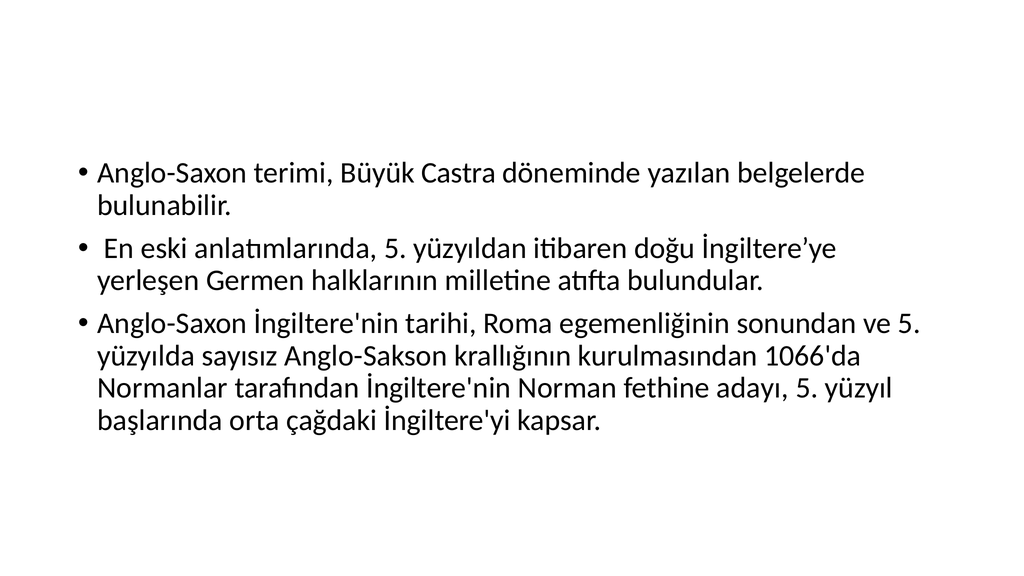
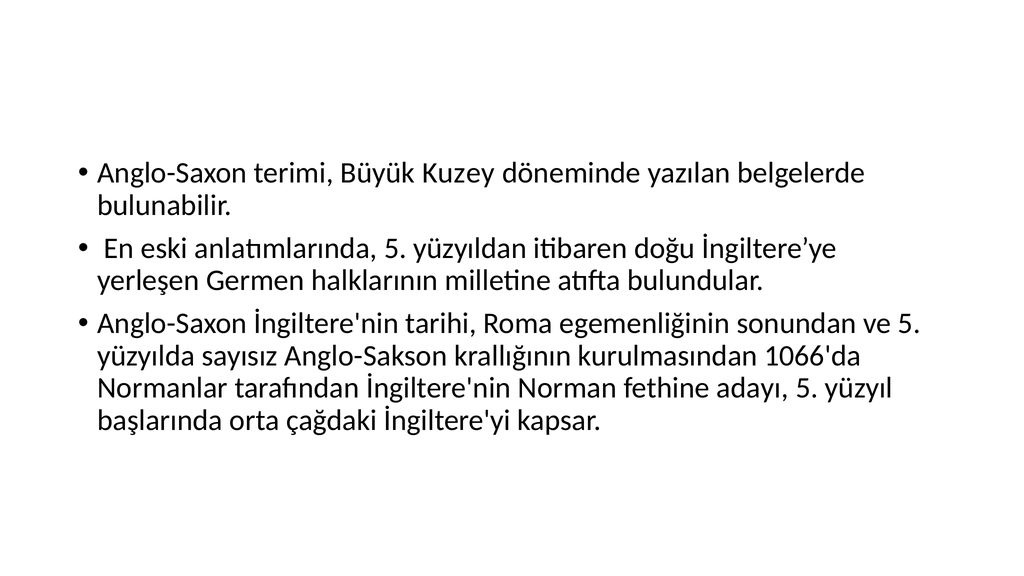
Castra: Castra -> Kuzey (458, 173)
